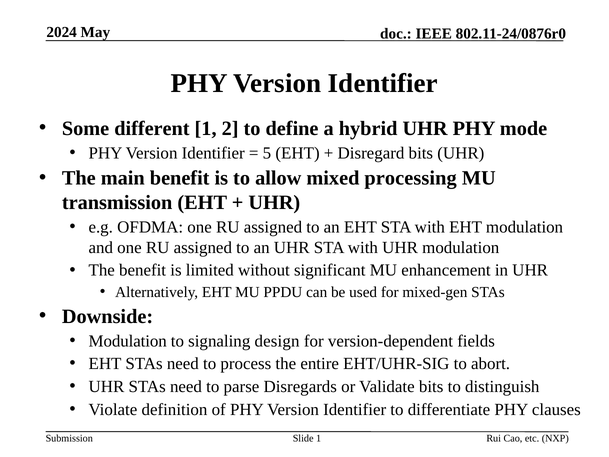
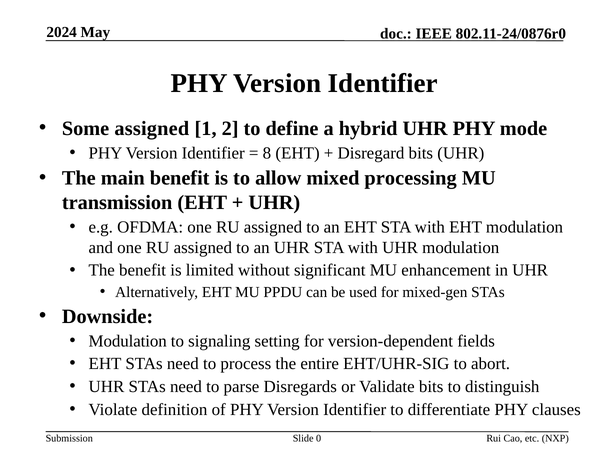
Some different: different -> assigned (152, 128)
5: 5 -> 8 (267, 153)
design: design -> setting (277, 341)
Slide 1: 1 -> 0 (319, 438)
